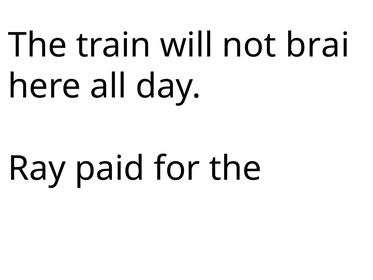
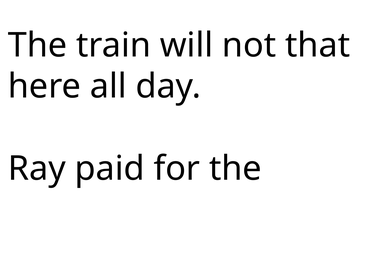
brai: brai -> that (318, 45)
